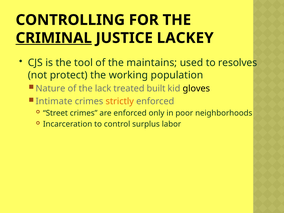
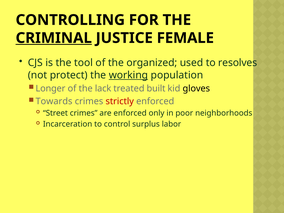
LACKEY: LACKEY -> FEMALE (185, 38)
maintains: maintains -> organized (152, 63)
working underline: none -> present (128, 75)
Nature: Nature -> Longer (50, 88)
Intimate: Intimate -> Towards (54, 101)
strictly colour: orange -> red (120, 101)
